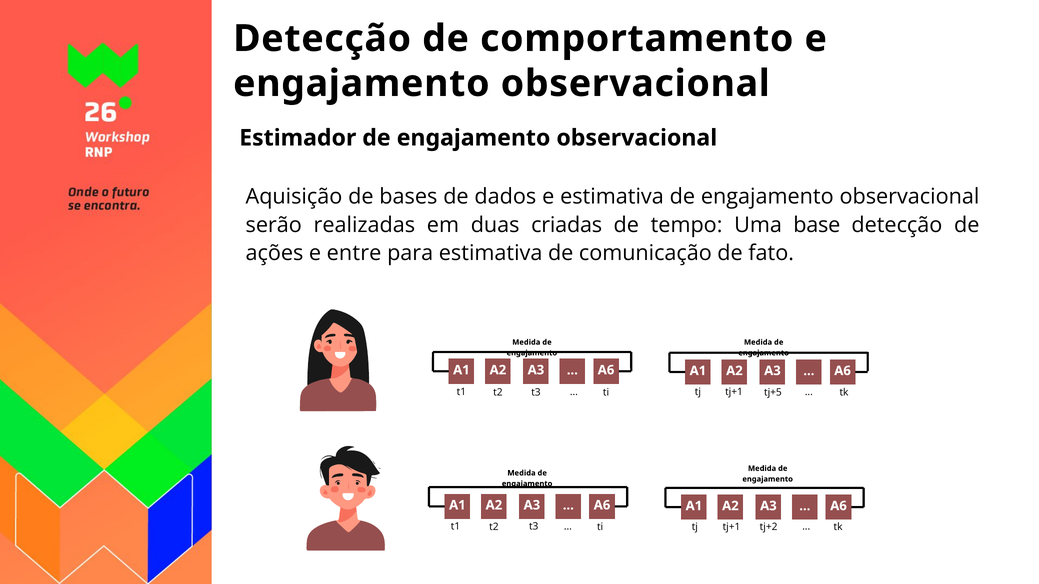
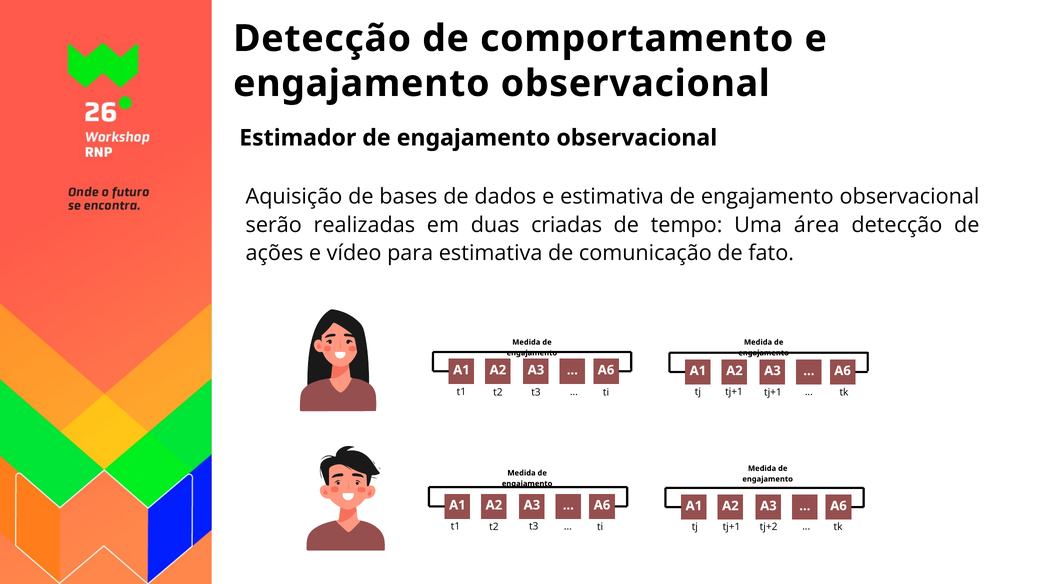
base: base -> área (817, 225)
entre: entre -> vídeo (354, 253)
tj+1 tj+5: tj+5 -> tj+1 (773, 393)
